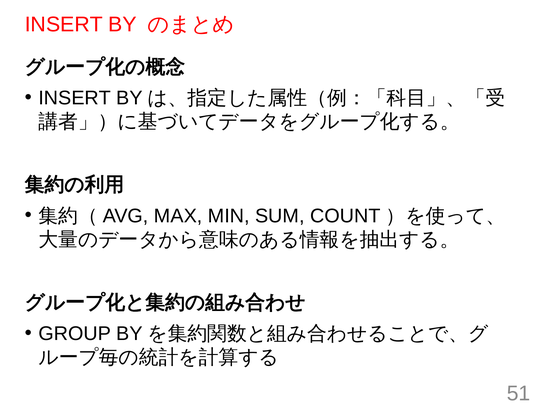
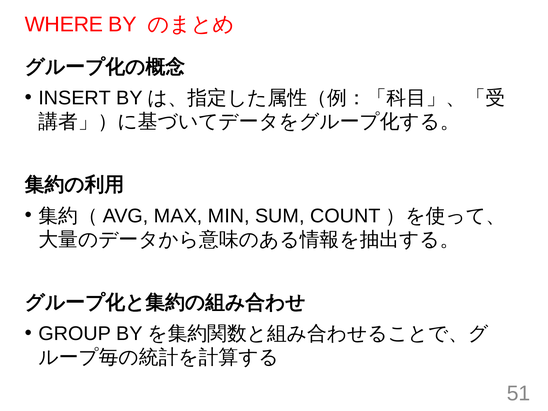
INSERT: INSERT -> WHERE (64, 25)
